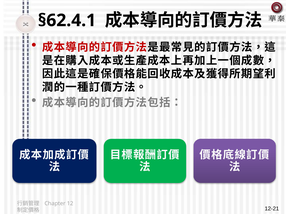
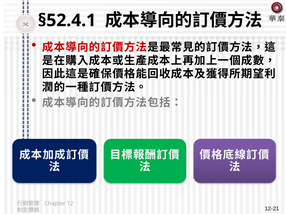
§62.4.1: §62.4.1 -> §52.4.1 (67, 20)
